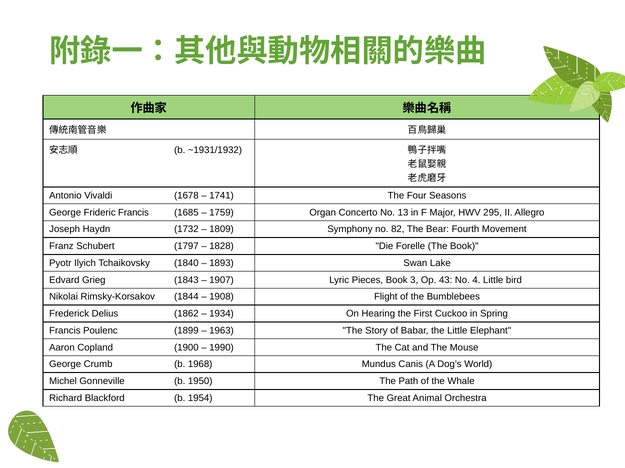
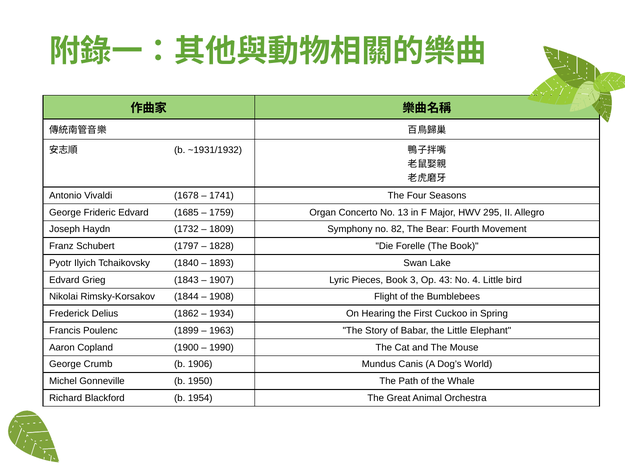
Frideric Francis: Francis -> Edvard (133, 213)
1968: 1968 -> 1906 (200, 365)
